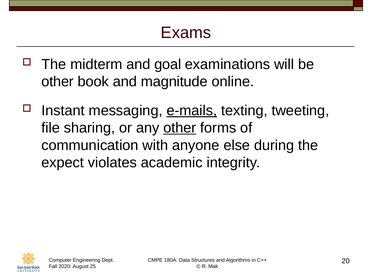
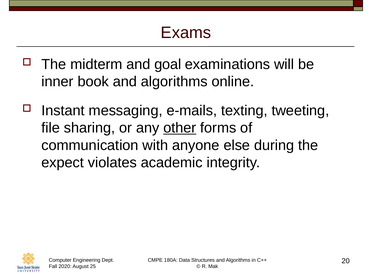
other: other -> inner (57, 82)
book and magnitude: magnitude -> algorithms (174, 82)
e-mails underline: present -> none (192, 111)
